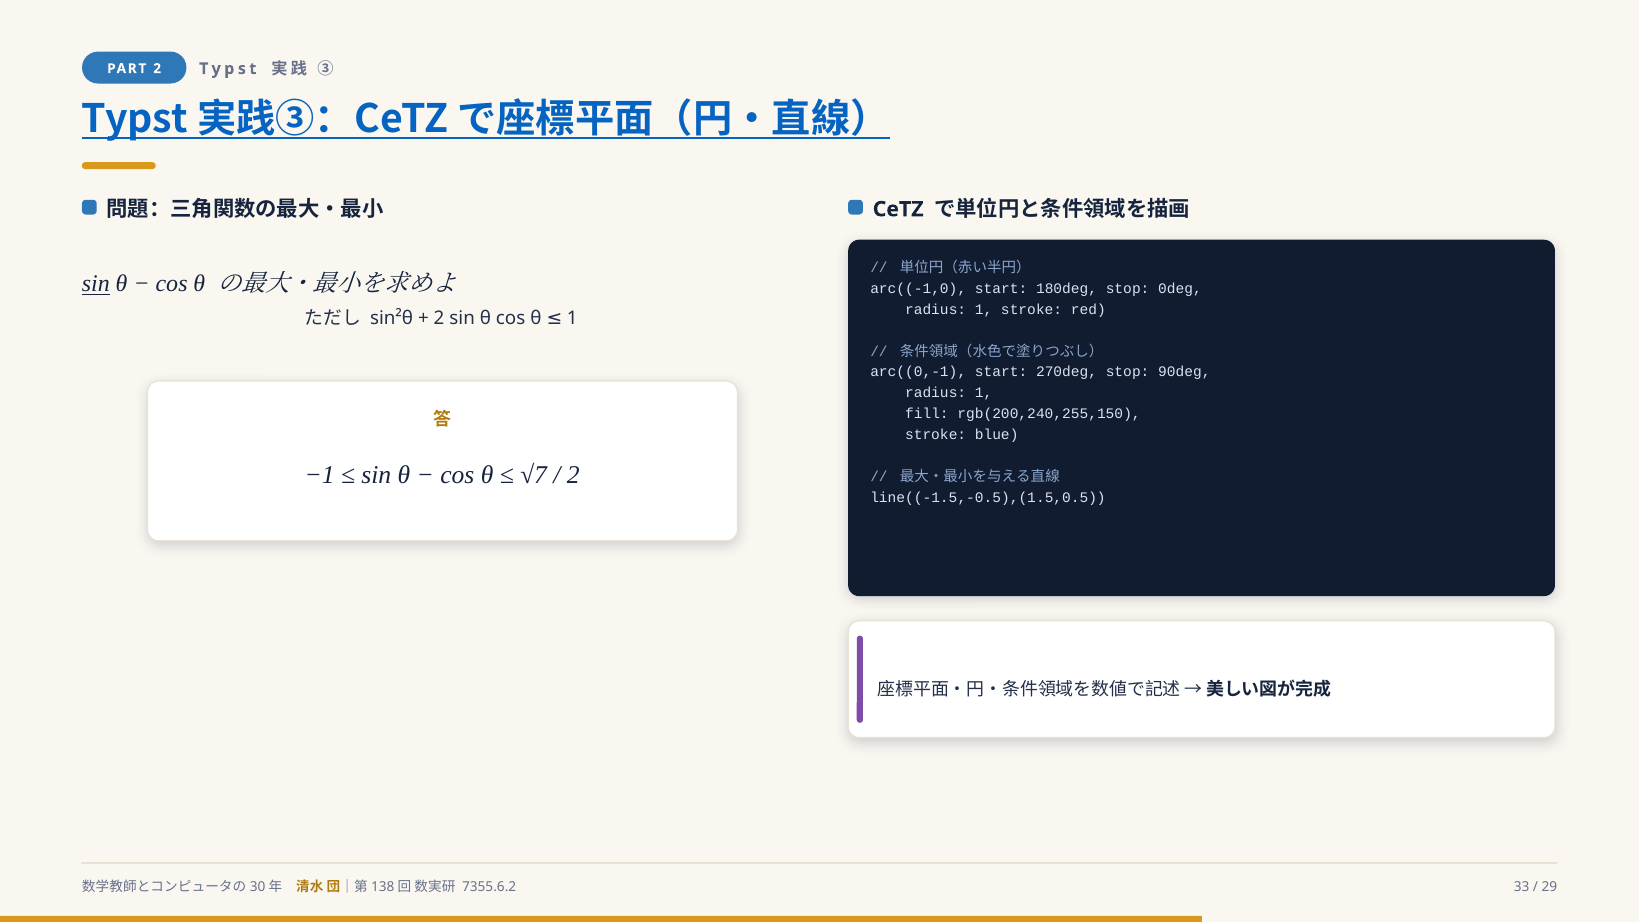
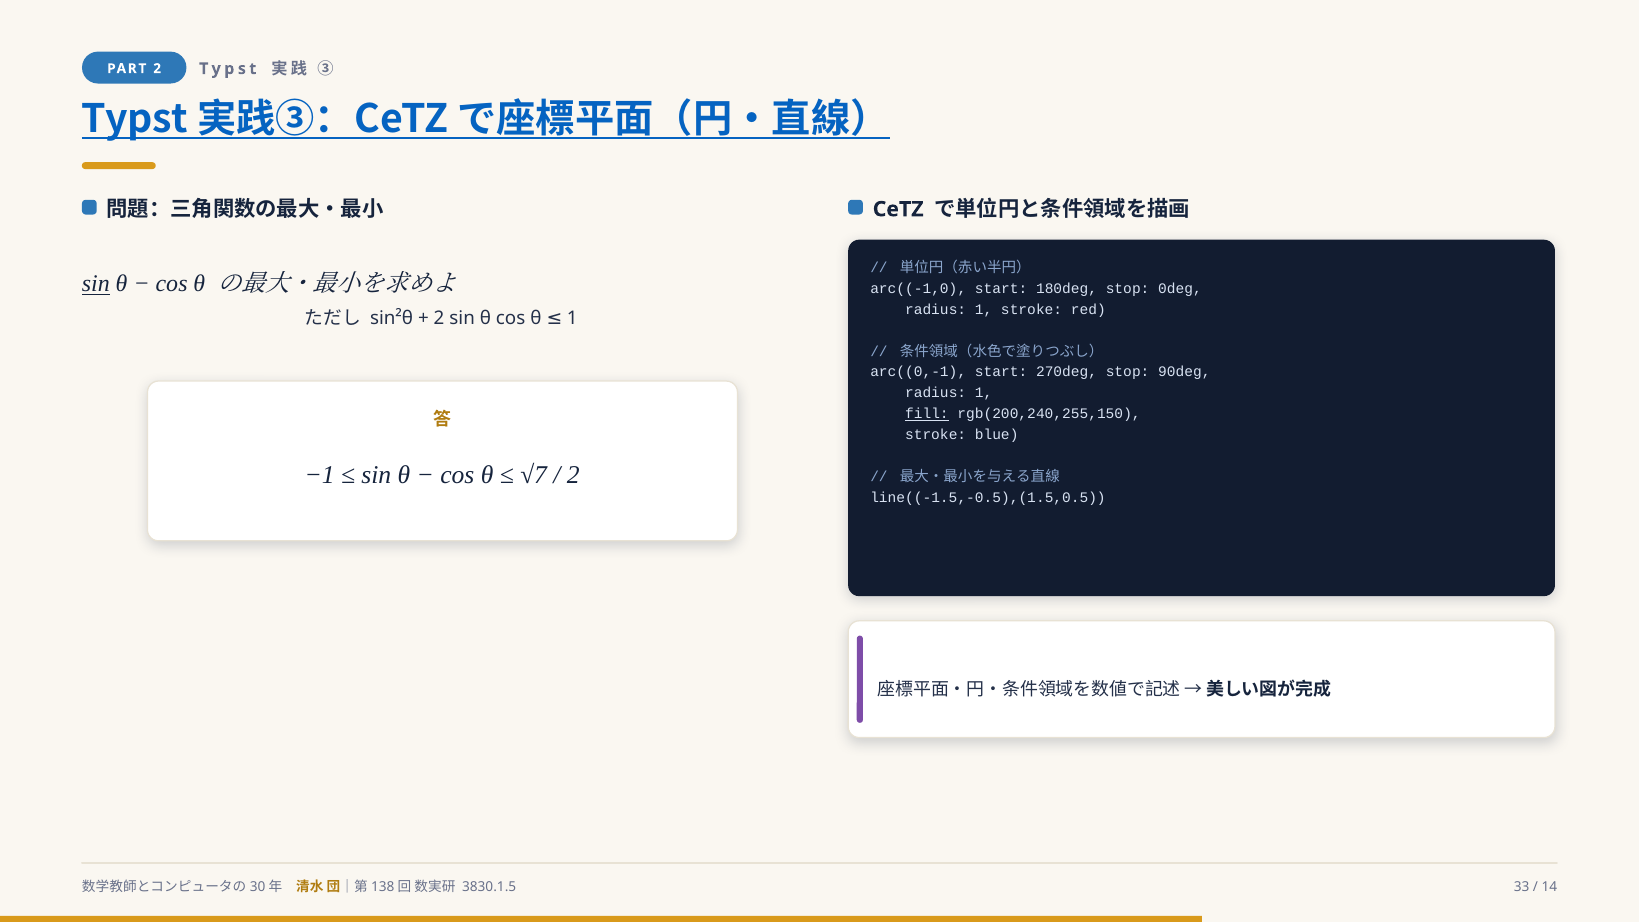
fill underline: none -> present (927, 414)
7355.6.2: 7355.6.2 -> 3830.1.5 (489, 887)
29: 29 -> 14 (1549, 887)
